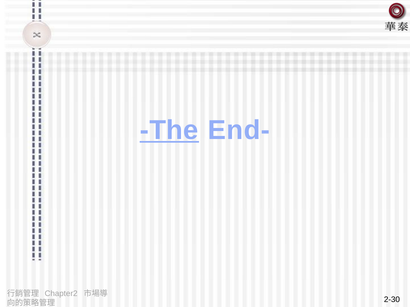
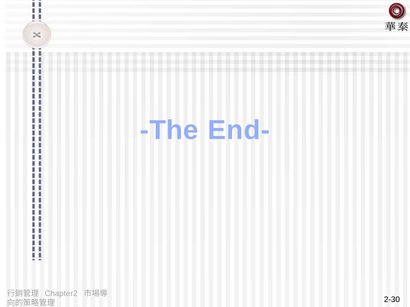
The underline: present -> none (169, 130)
